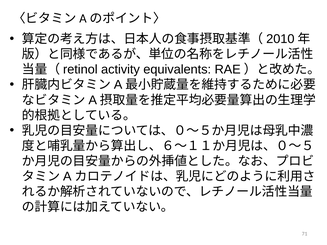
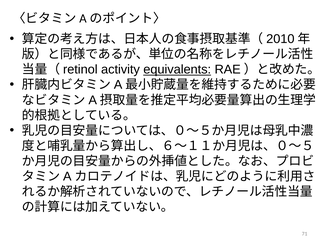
equivalents underline: none -> present (177, 70)
